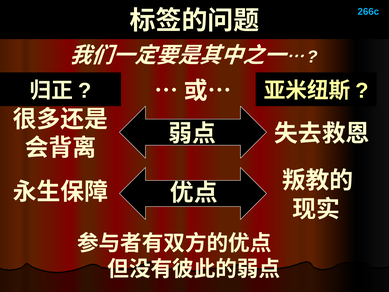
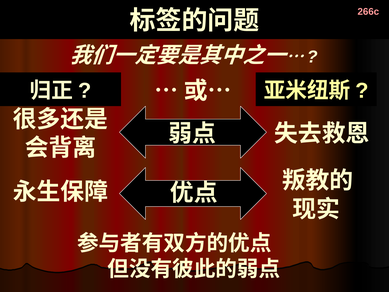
266c colour: light blue -> pink (368, 12)
